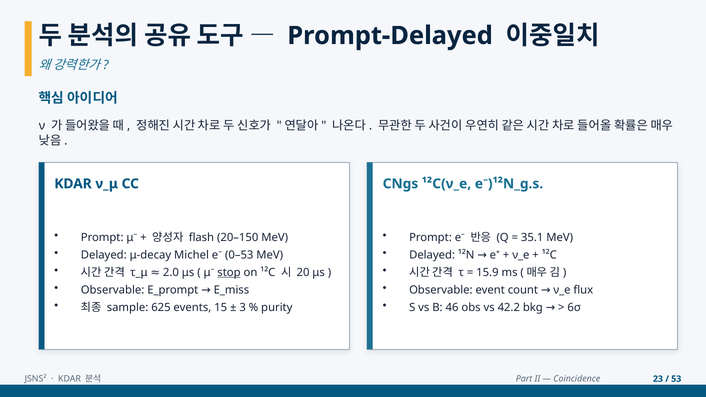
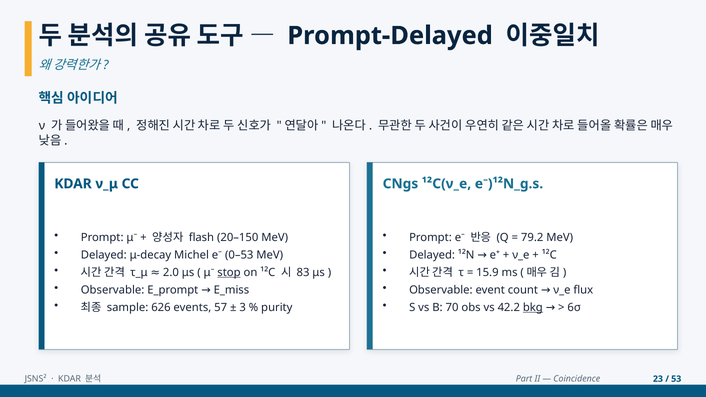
35.1: 35.1 -> 79.2 (532, 238)
20: 20 -> 83 (303, 273)
625: 625 -> 626 (161, 307)
15: 15 -> 57 (221, 307)
46: 46 -> 70 (452, 307)
bkg underline: none -> present (533, 307)
